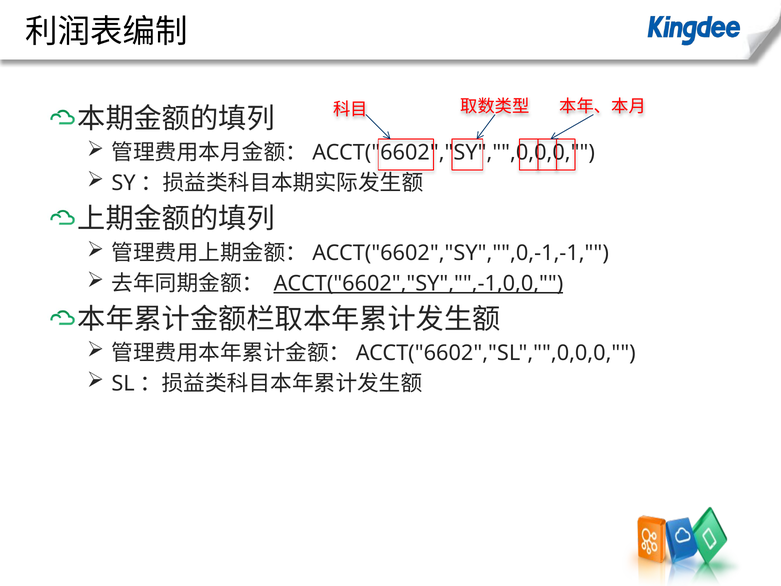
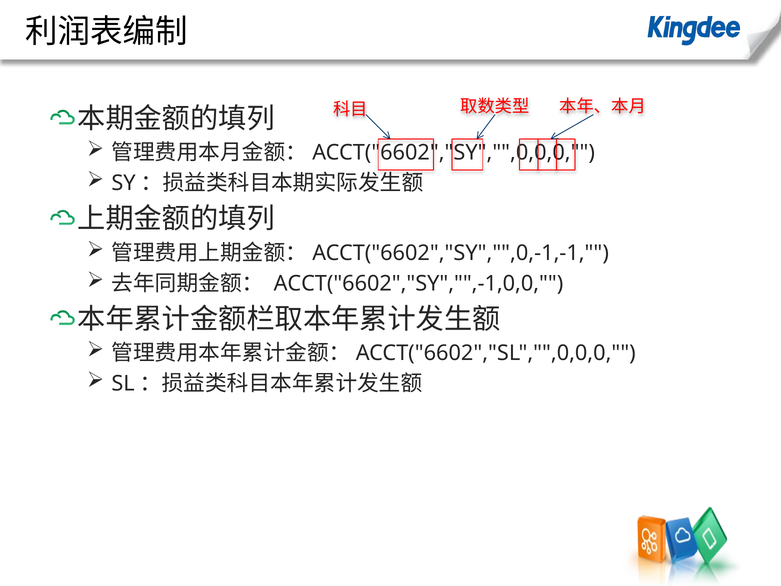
ACCT("6602","SY","",-1,0,0 underline: present -> none (418, 283)
